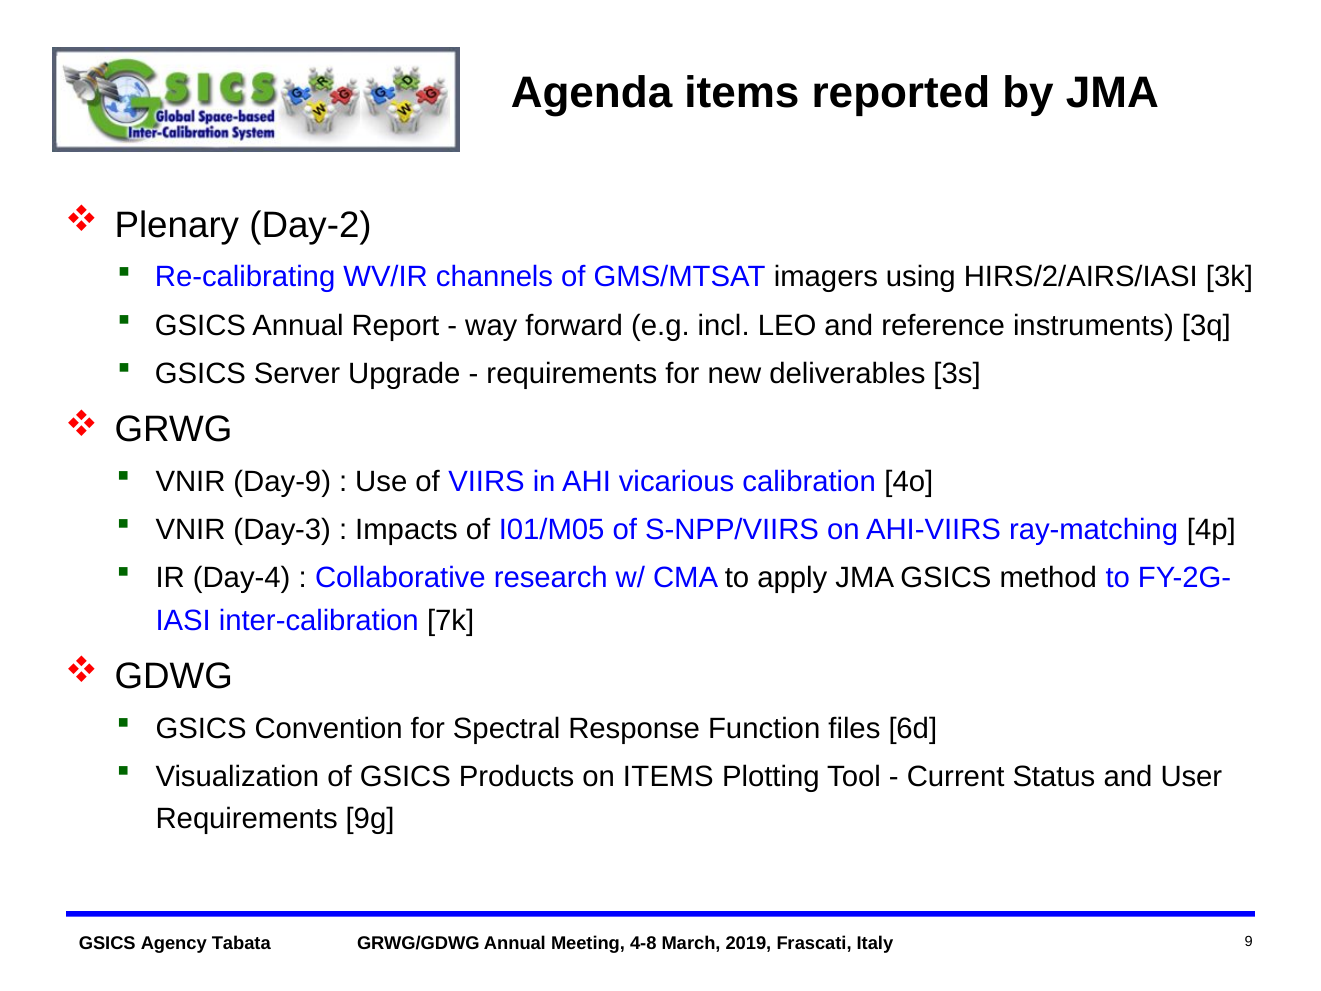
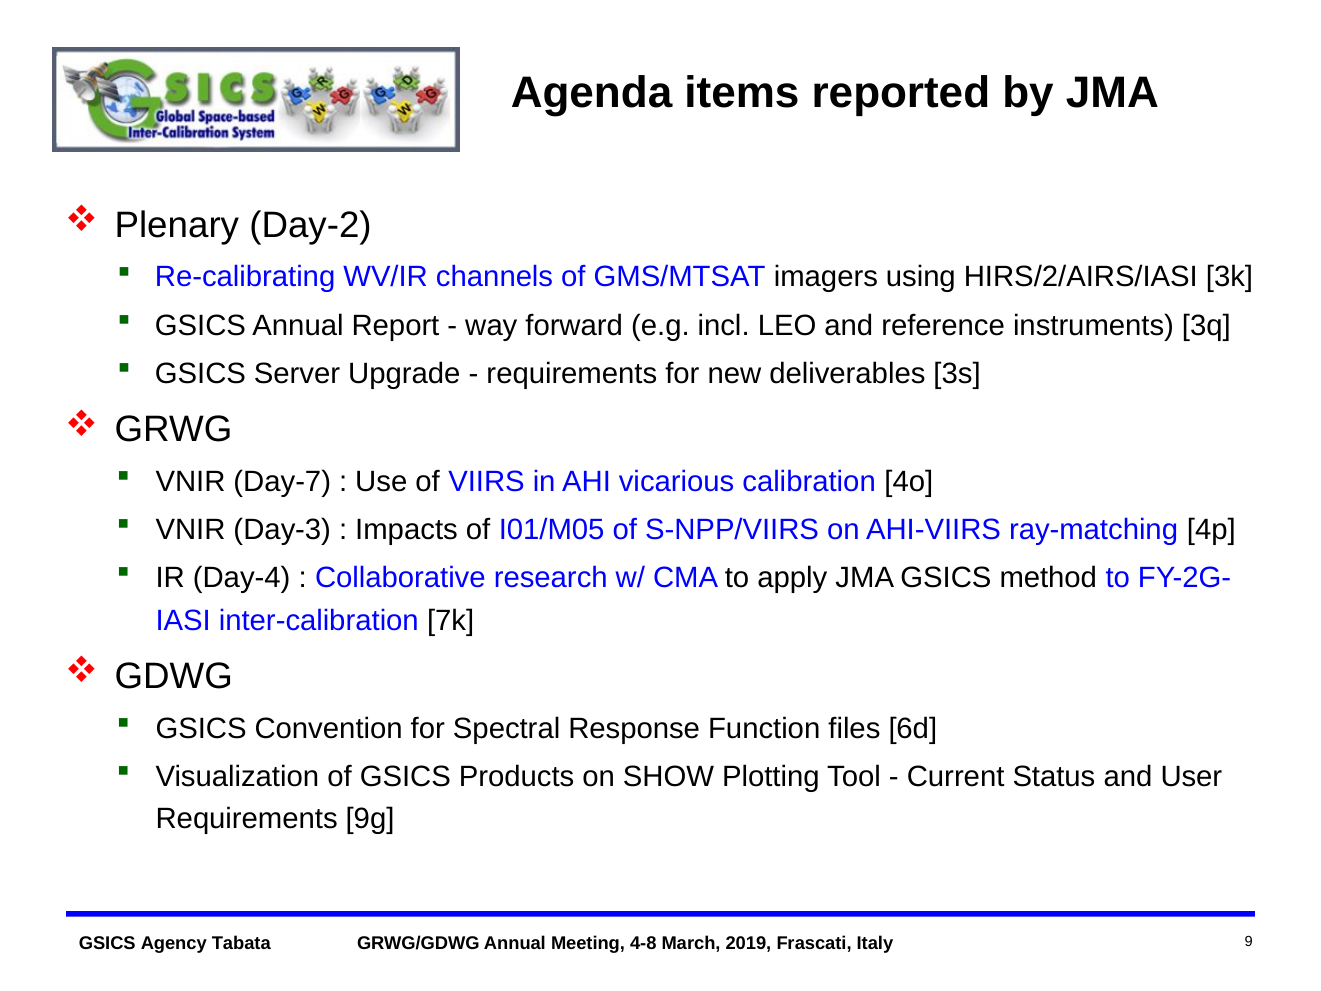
Day-9: Day-9 -> Day-7 (282, 482)
on ITEMS: ITEMS -> SHOW (668, 777)
